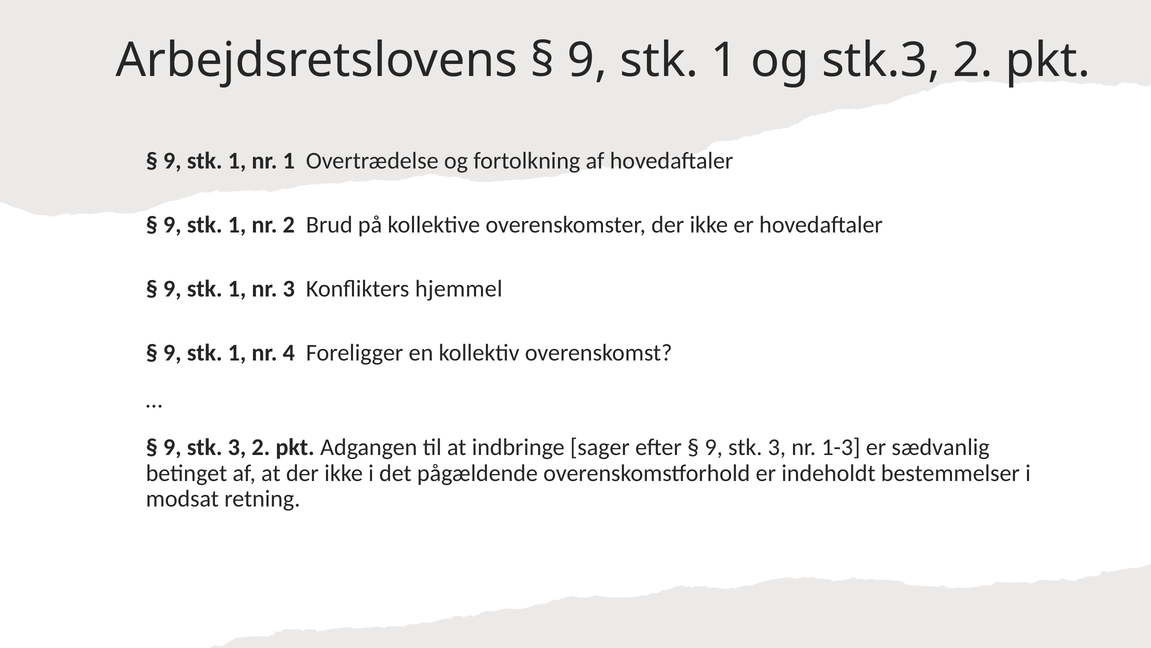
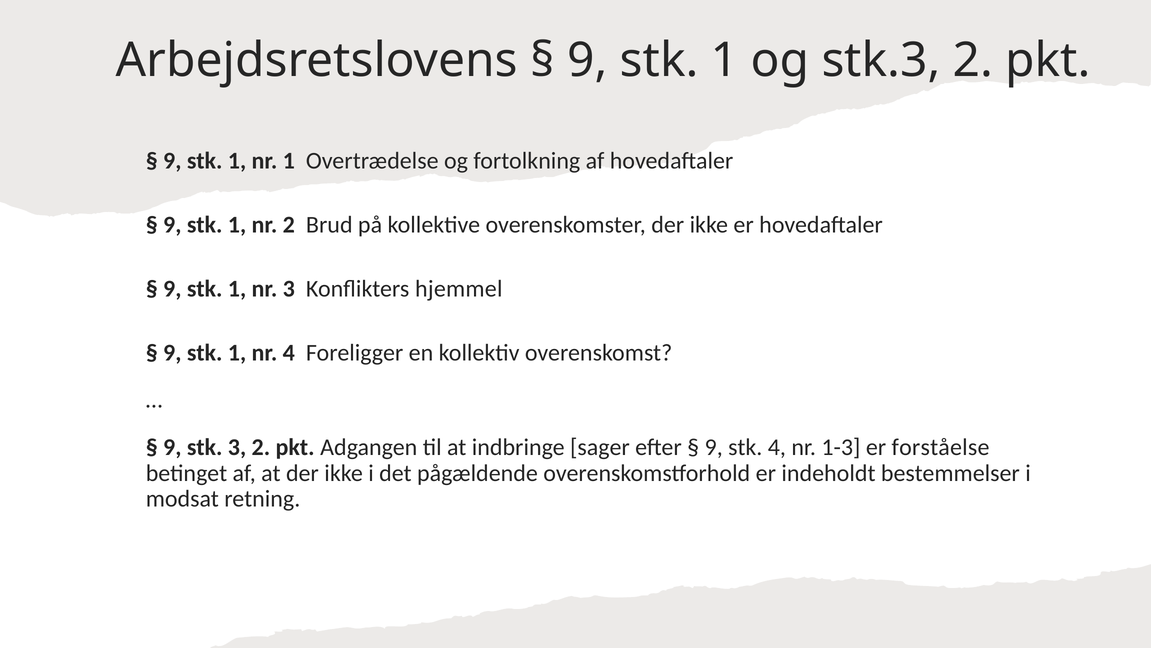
3: 3 -> 4 (777, 447)
sædvanlig: sædvanlig -> forståelse (941, 447)
